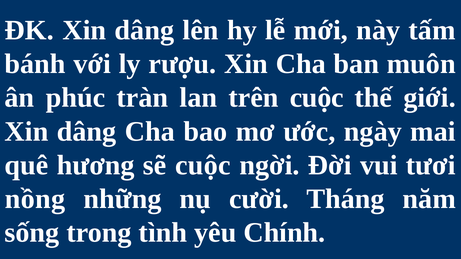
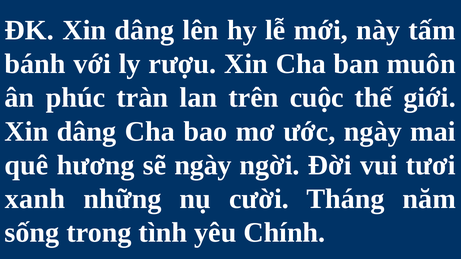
sẽ cuộc: cuộc -> ngày (203, 165)
nồng: nồng -> xanh (35, 199)
